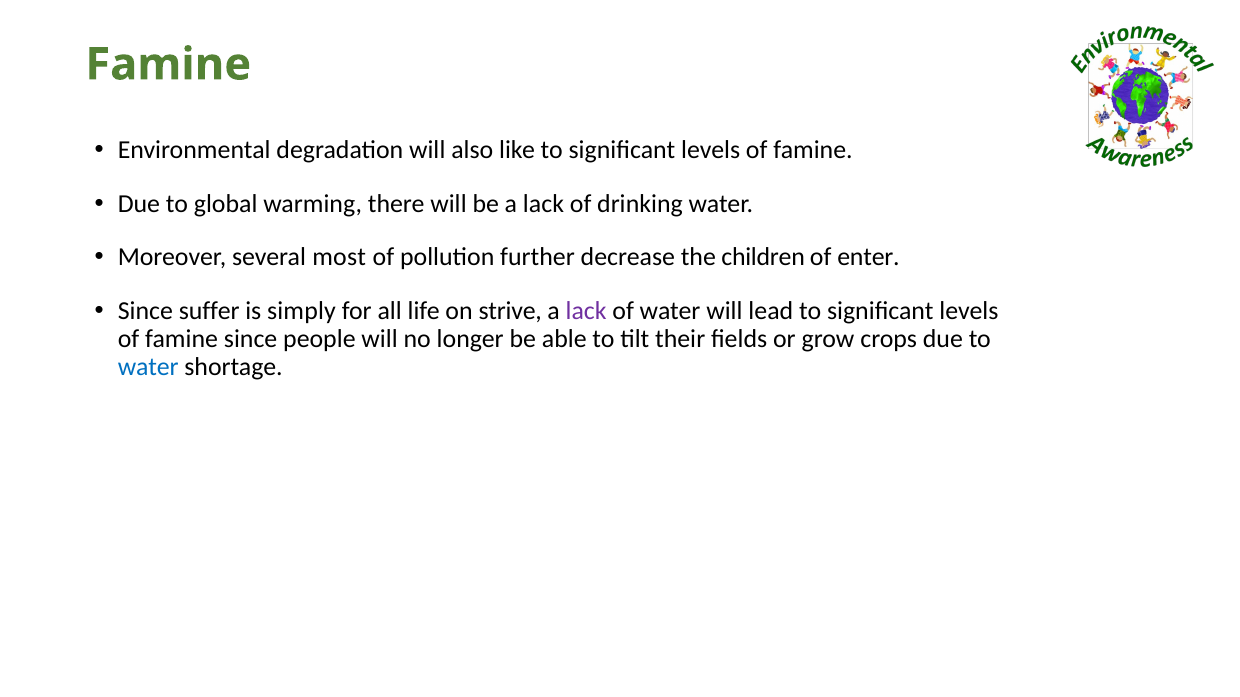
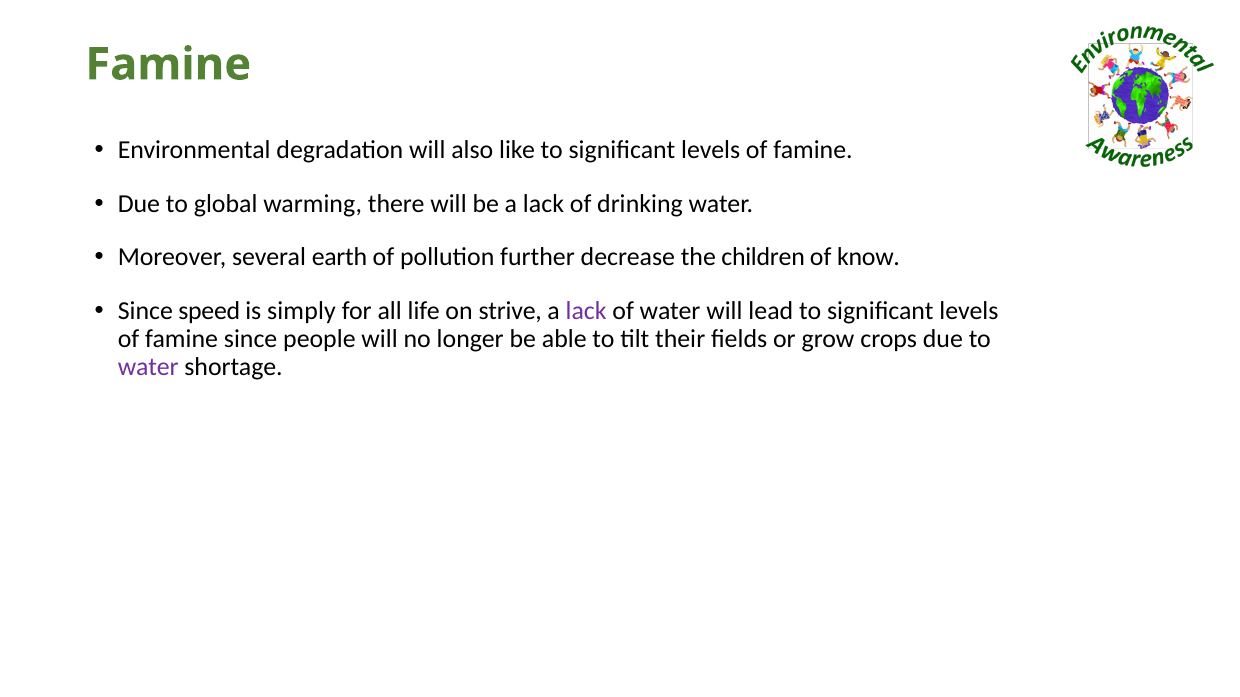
most: most -> earth (339, 258)
enter: enter -> know (869, 258)
suffer: suffer -> speed (209, 311)
water colour: blue -> purple (148, 367)
